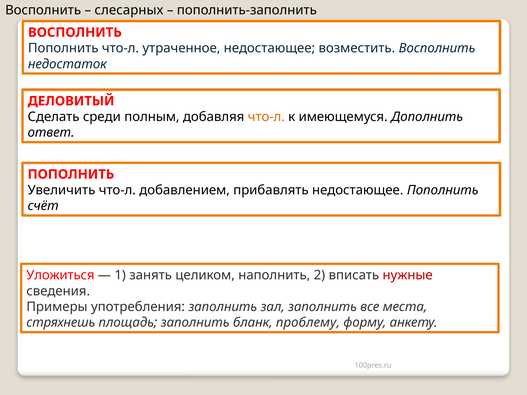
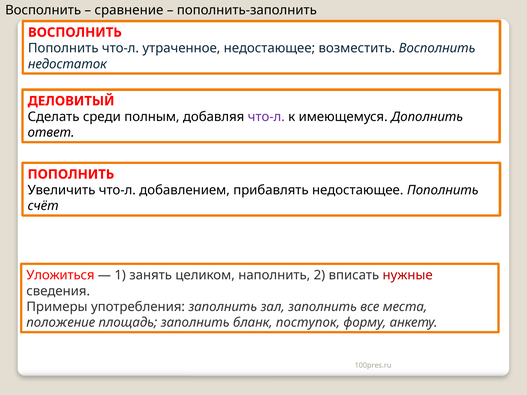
слесарных: слесарных -> сравнение (129, 10)
что-л colour: orange -> purple (266, 117)
стряхнешь: стряхнешь -> положение (61, 323)
проблему: проблему -> поступок (308, 323)
